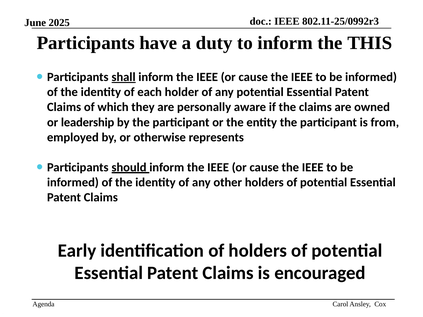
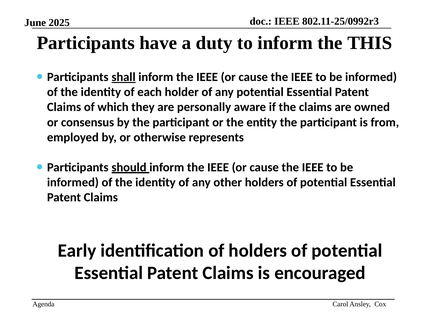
leadership: leadership -> consensus (88, 122)
